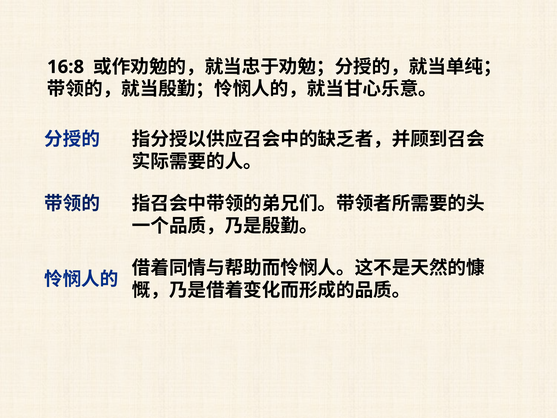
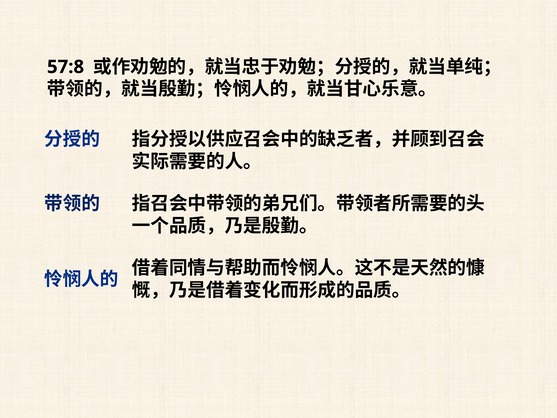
16:8: 16:8 -> 57:8 (66, 67)
